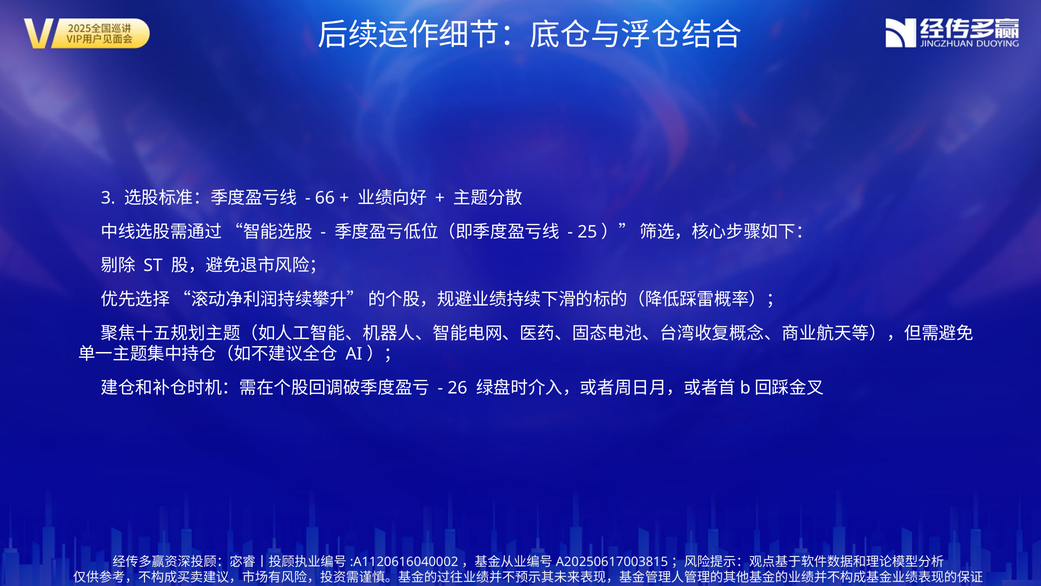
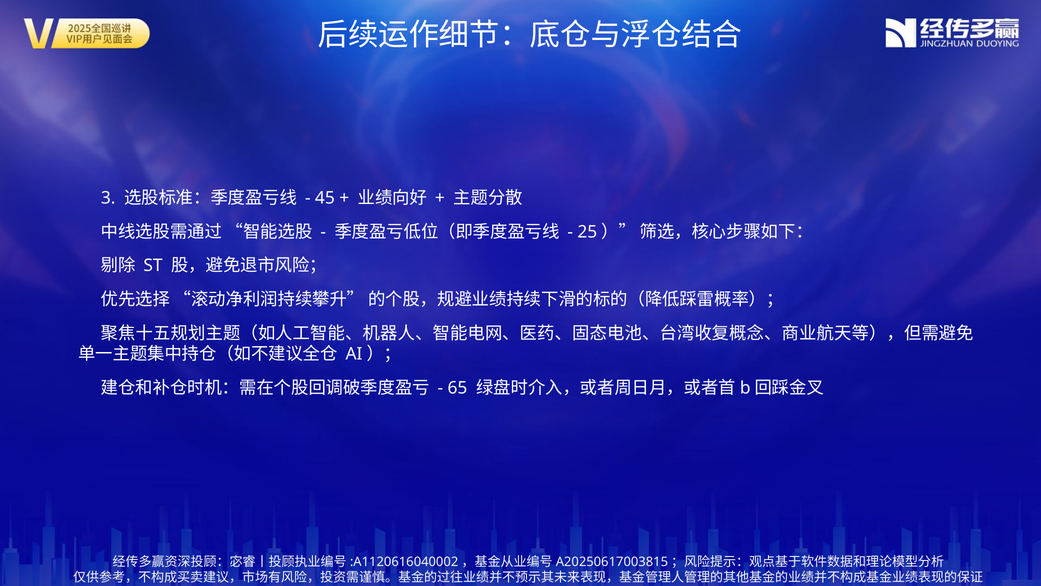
66: 66 -> 45 (325, 198)
26: 26 -> 65 (458, 388)
